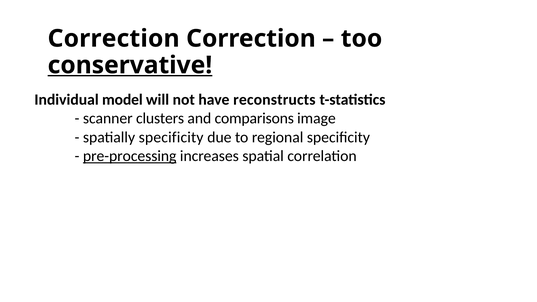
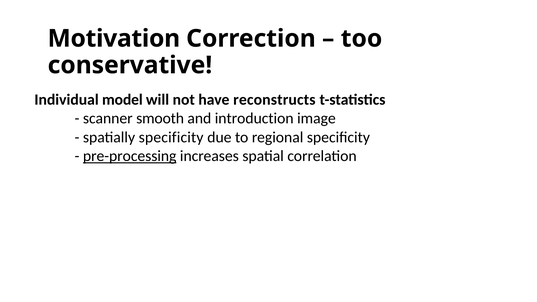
Correction: Correction -> Motivation (114, 39)
conservative underline: present -> none (130, 65)
clusters: clusters -> smooth (160, 118)
comparisons: comparisons -> introduction (254, 118)
